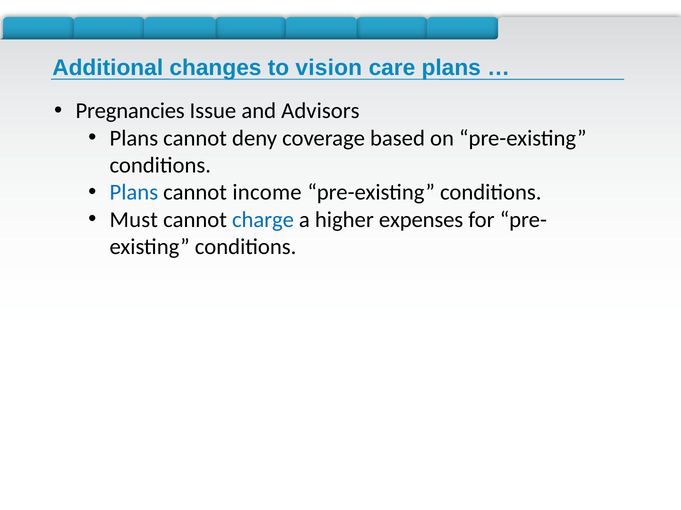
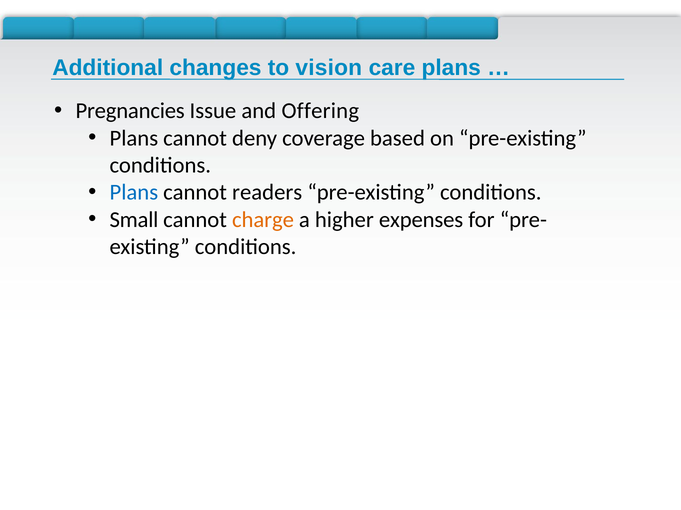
Advisors: Advisors -> Offering (320, 111)
income: income -> readers (267, 193)
Must: Must -> Small (134, 220)
charge colour: blue -> orange (263, 220)
